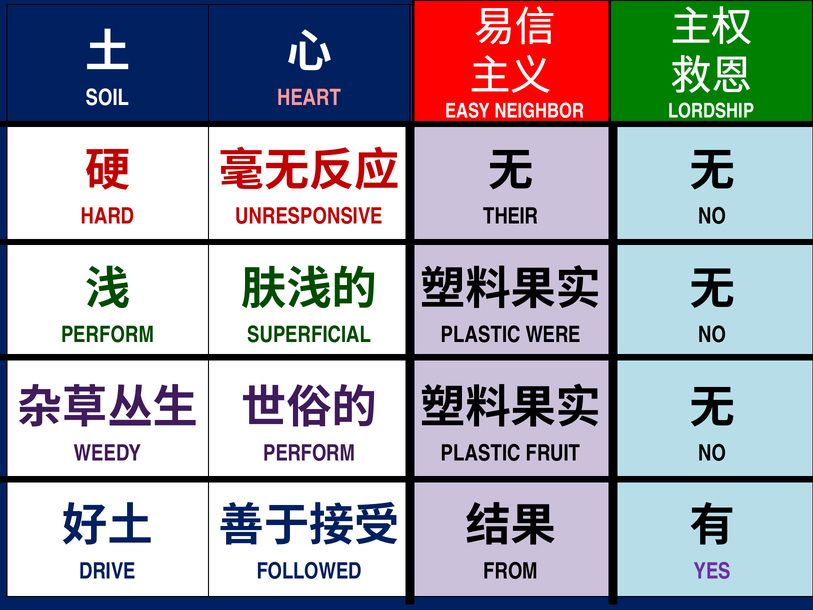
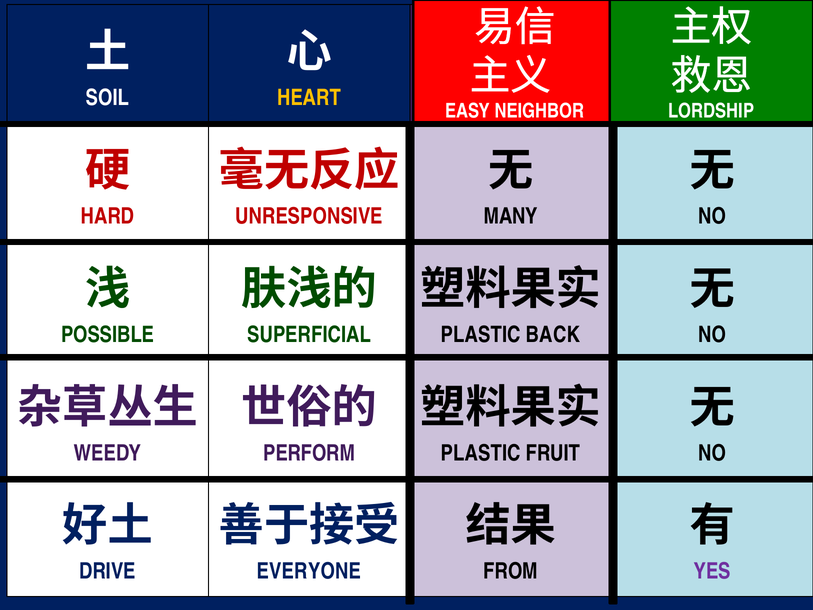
HEART colour: pink -> yellow (309, 98)
THEIR: THEIR -> MANY (511, 216)
PERFORM: PERFORM -> POSSIBLE (108, 335)
WERE: WERE -> BACK (553, 335)
FOLLOWED: FOLLOWED -> EVERYONE (309, 571)
